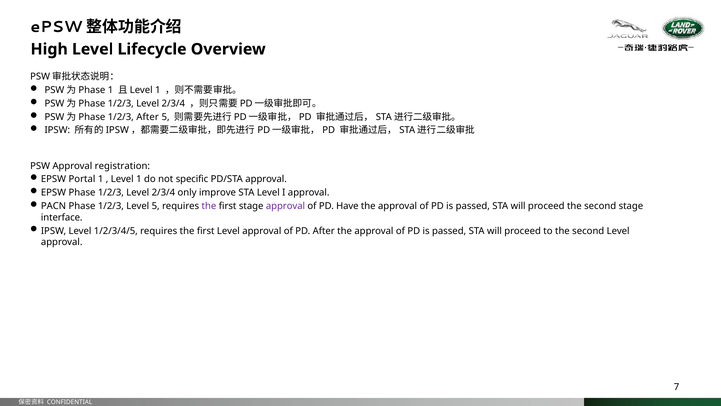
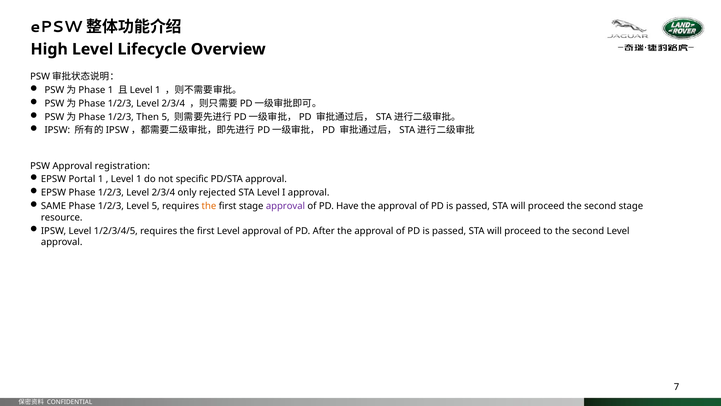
1/2/3 After: After -> Then (148, 117)
improve: improve -> rejected (217, 193)
PACN: PACN -> SAME (54, 206)
the colour: purple -> orange (209, 206)
interface: interface -> resource (62, 217)
